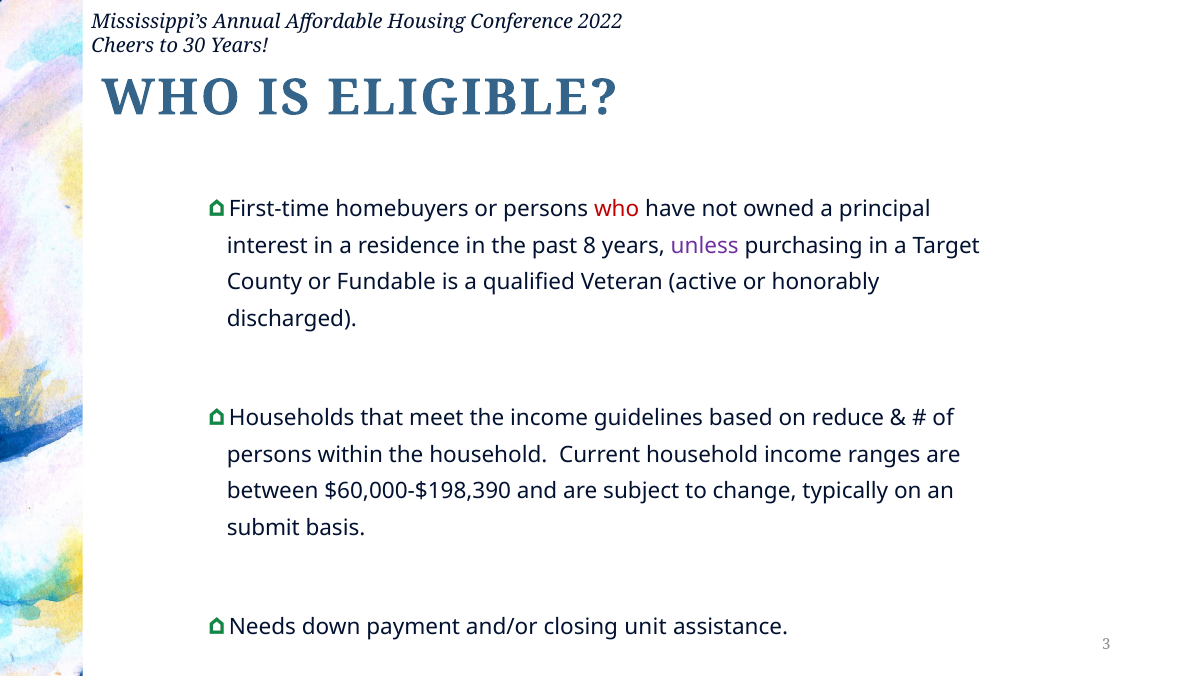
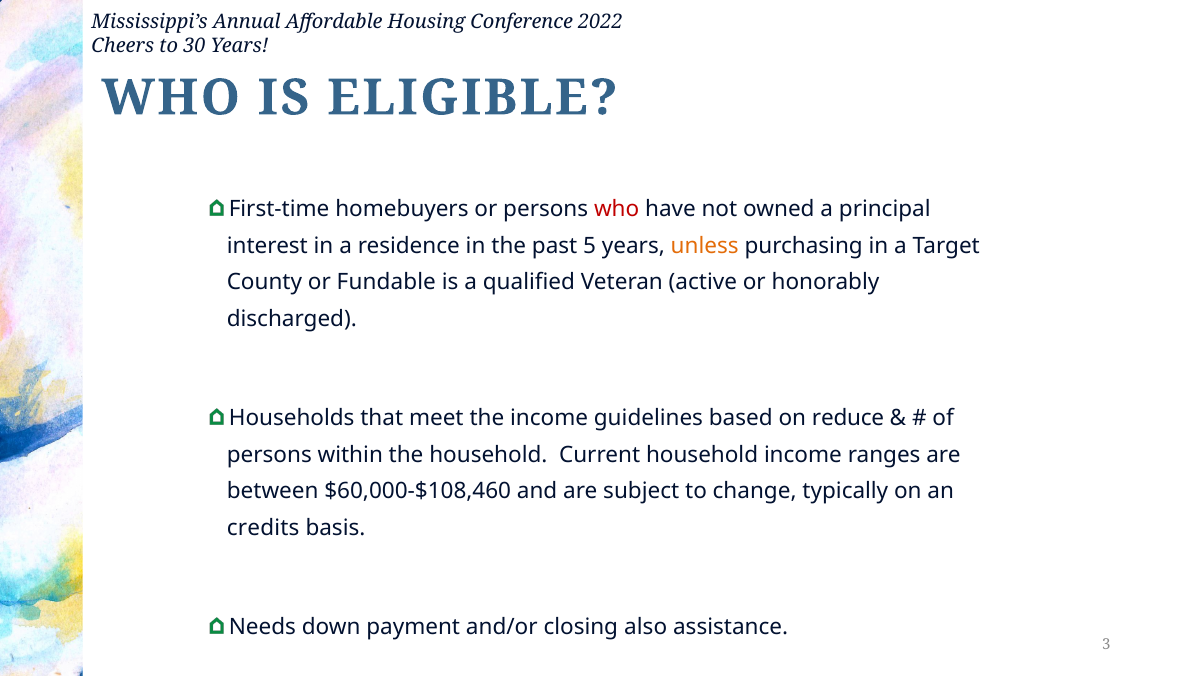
8: 8 -> 5 (590, 246)
unless colour: purple -> orange (705, 246)
$60,000-$198,390: $60,000-$198,390 -> $60,000-$108,460 (418, 491)
submit: submit -> credits (263, 528)
unit: unit -> also (646, 627)
